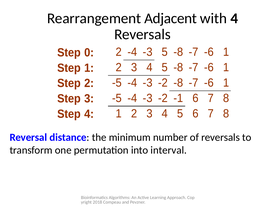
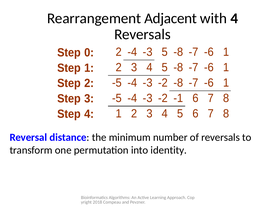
interval: interval -> identity (169, 150)
